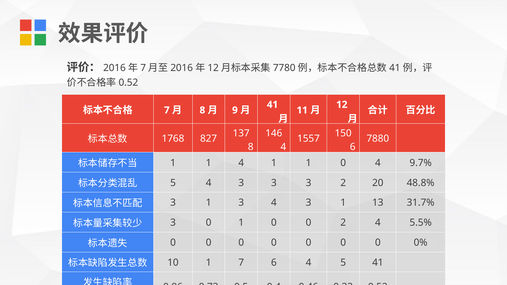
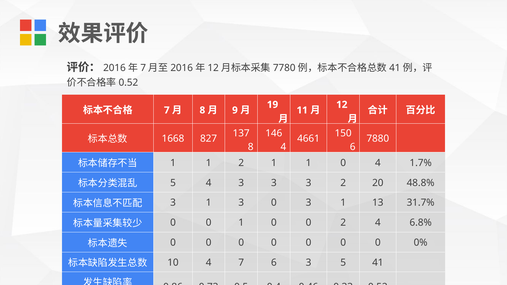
41: 41 -> 19 (272, 105)
1768: 1768 -> 1668 (173, 139)
1557: 1557 -> 4661 (308, 139)
1 4: 4 -> 2 (241, 163)
9.7%: 9.7% -> 1.7% (421, 163)
3 4: 4 -> 0 (274, 203)
3: 3 -> 0 (173, 223)
5.5%: 5.5% -> 6.8% (421, 223)
10 1: 1 -> 4 (209, 263)
6 4: 4 -> 3 (309, 263)
